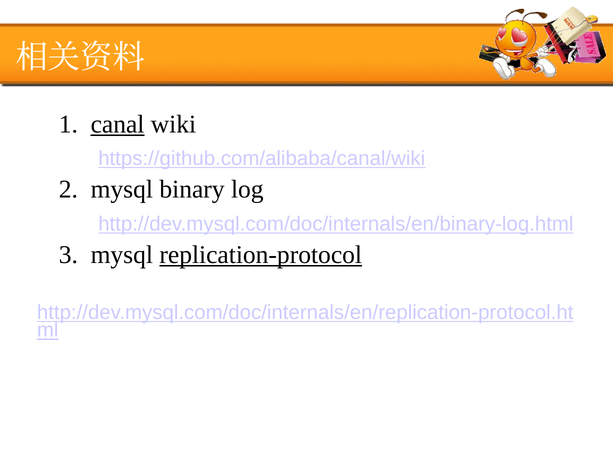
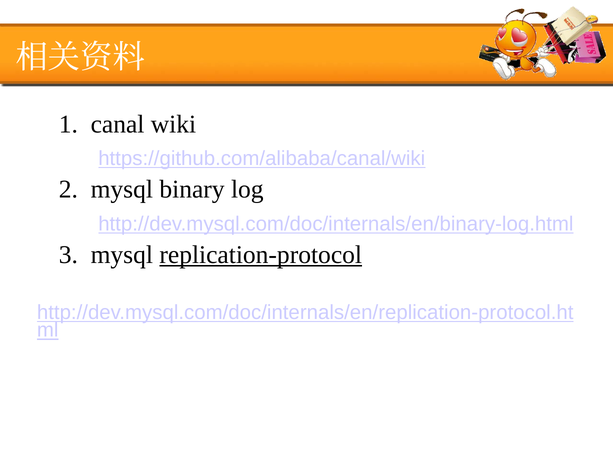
canal underline: present -> none (118, 124)
